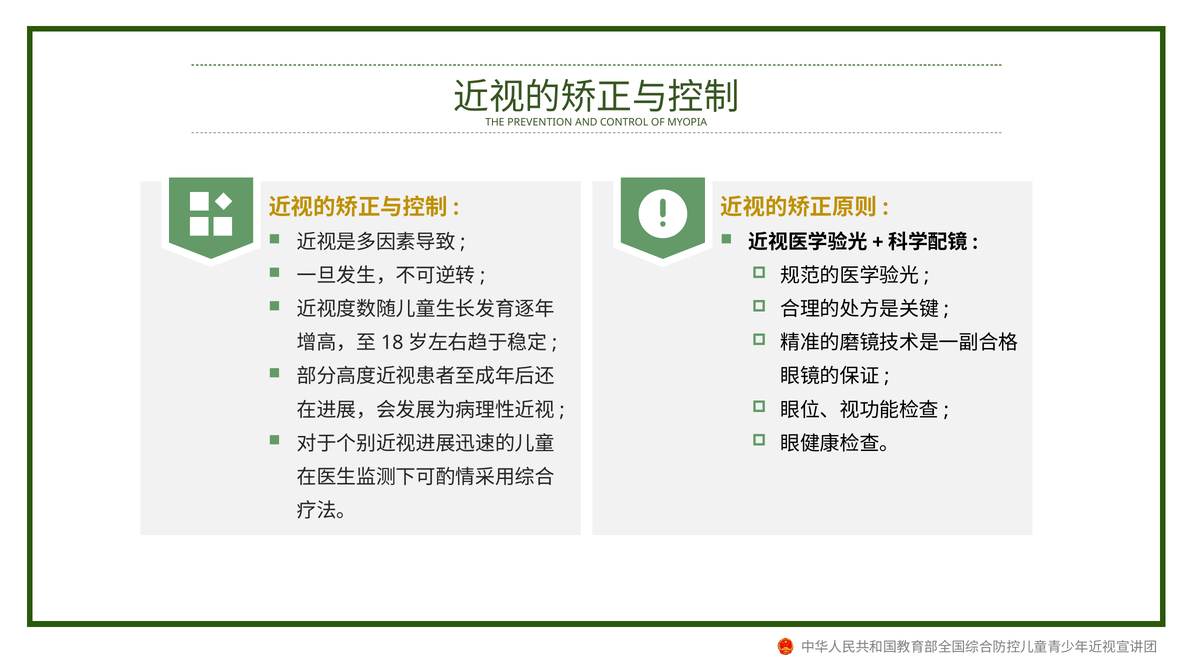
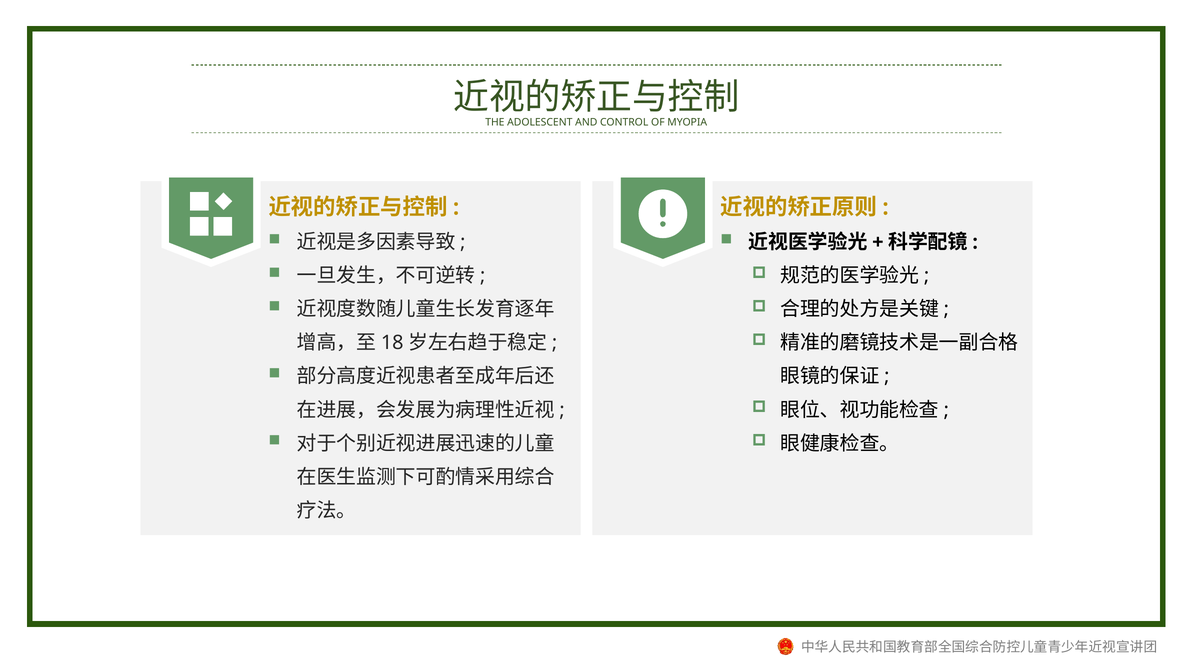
PREVENTION: PREVENTION -> ADOLESCENT (540, 122)
